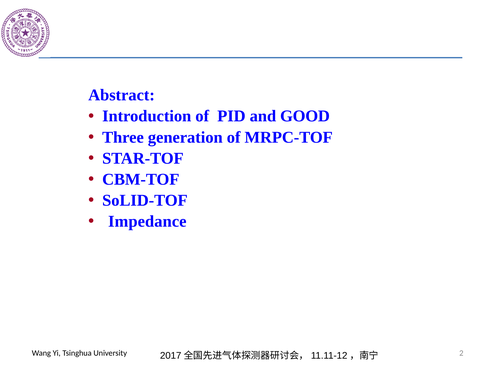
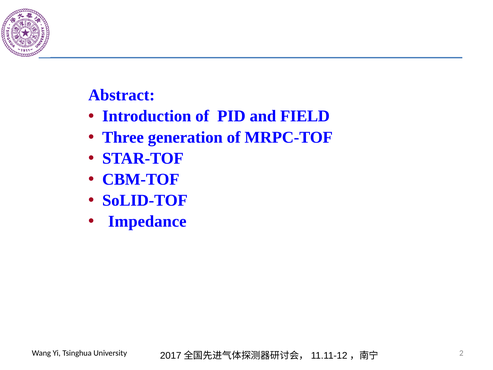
GOOD: GOOD -> FIELD (305, 116)
